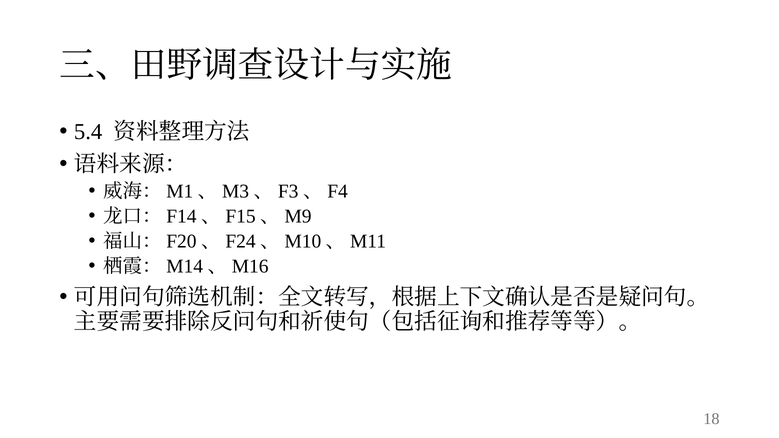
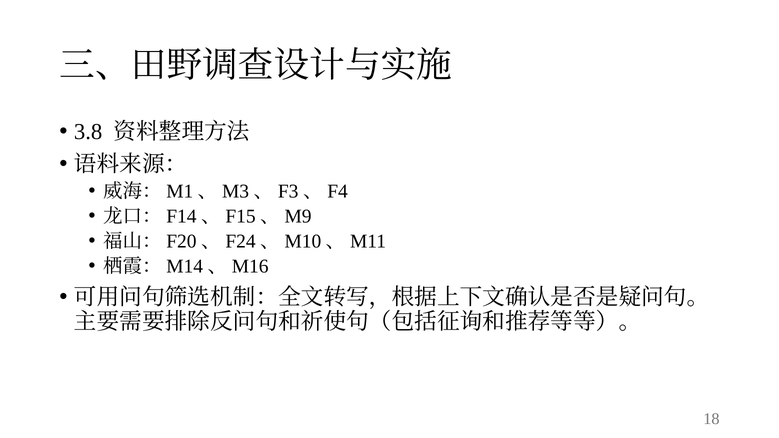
5.4: 5.4 -> 3.8 (88, 132)
